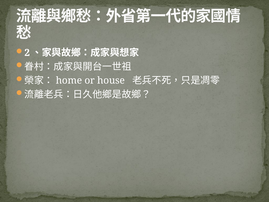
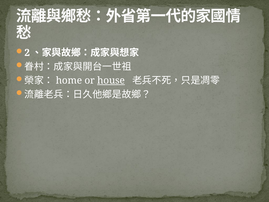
house underline: none -> present (111, 80)
